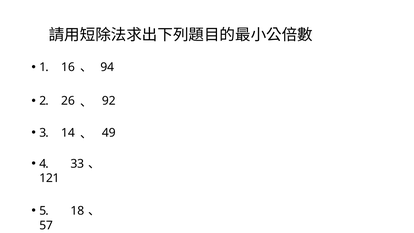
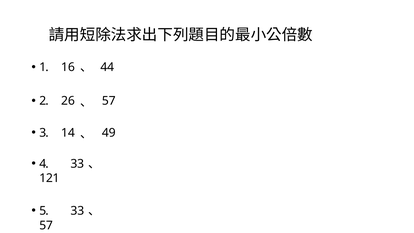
94: 94 -> 44 (107, 67)
92: 92 -> 57 (109, 101)
5 18: 18 -> 33 (77, 211)
